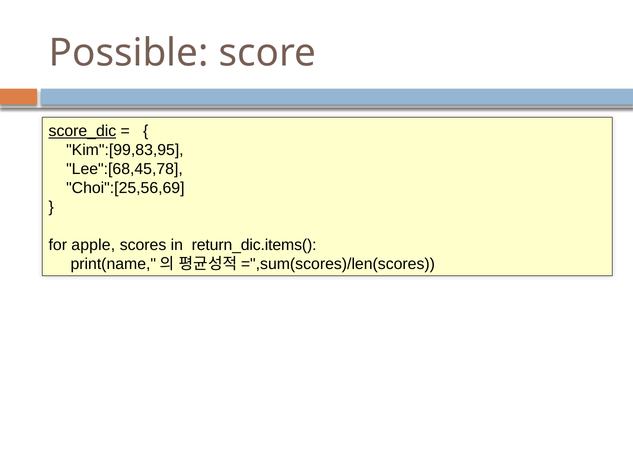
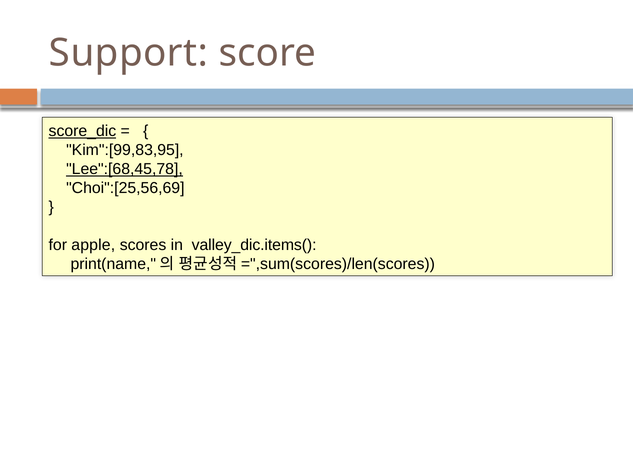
Possible: Possible -> Support (128, 53)
Lee":[68,45,78 underline: none -> present (124, 169)
return_dic.items(: return_dic.items( -> valley_dic.items( (254, 245)
